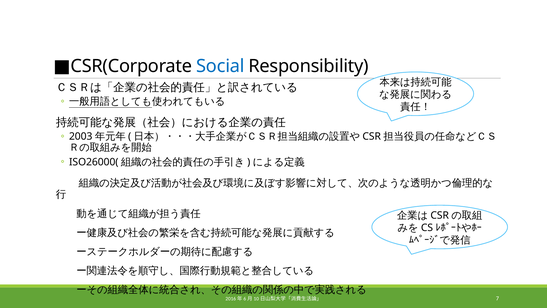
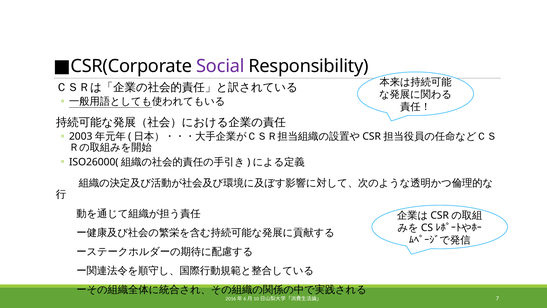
Social colour: blue -> purple (220, 66)
